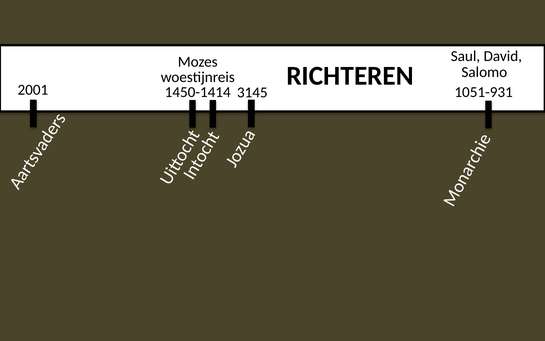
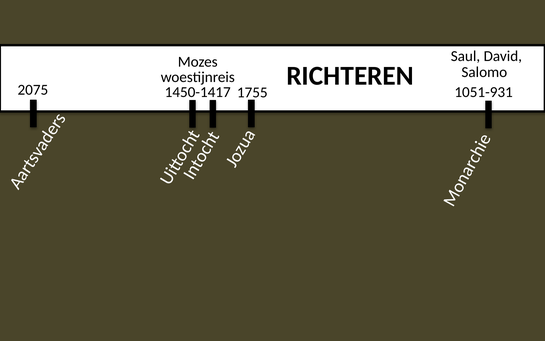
2001: 2001 -> 2075 (33, 90)
1450-1414: 1450-1414 -> 1450-1417 (198, 92)
3145: 3145 -> 1755 (252, 92)
